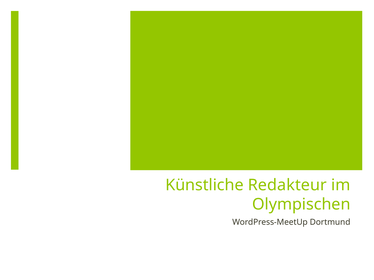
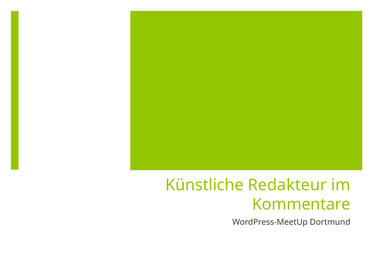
Olympischen: Olympischen -> Kommentare (301, 205)
